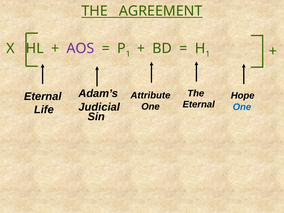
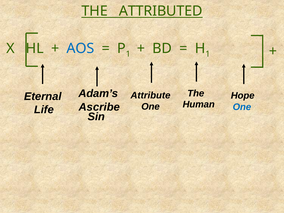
AGREEMENT: AGREEMENT -> ATTRIBUTED (161, 11)
AOS colour: purple -> blue (80, 48)
Eternal: Eternal -> Human (199, 104)
Judicial: Judicial -> Ascribe (99, 107)
